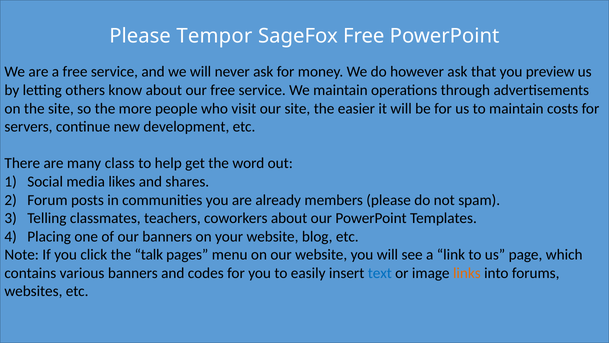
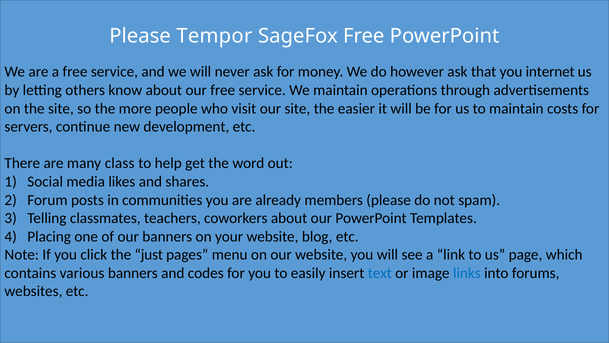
preview: preview -> internet (550, 72)
talk: talk -> just (149, 255)
links colour: orange -> blue (467, 273)
